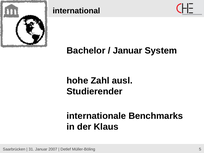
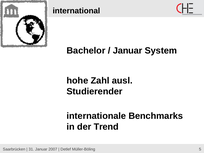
Klaus: Klaus -> Trend (106, 127)
